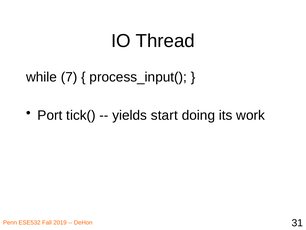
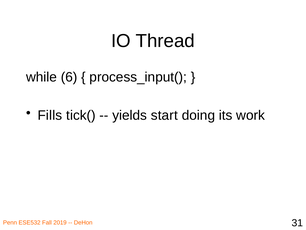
7: 7 -> 6 (69, 77)
Port: Port -> Fills (50, 115)
